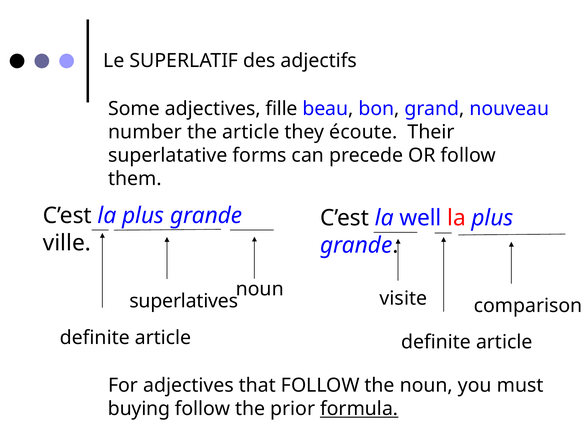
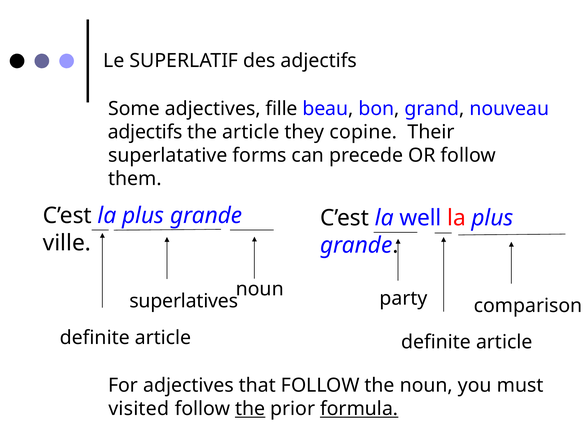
number: number -> adjectifs (145, 132)
écoute: écoute -> copine (363, 132)
visite: visite -> party (403, 298)
buying: buying -> visited (139, 409)
the underline: none -> present (250, 409)
